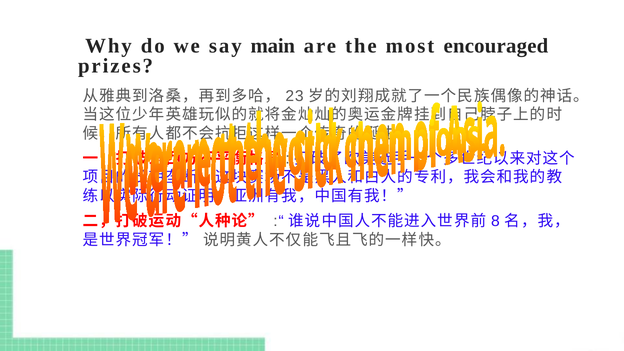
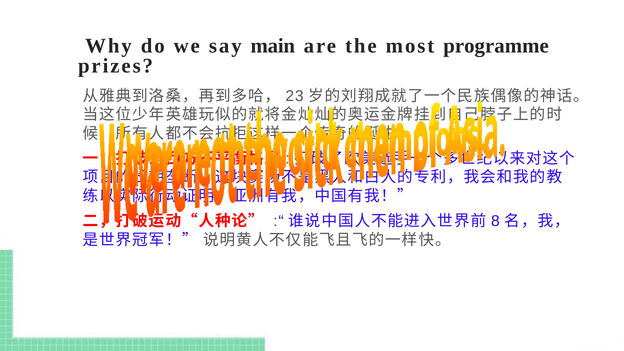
encouraged: encouraged -> programme (496, 46)
